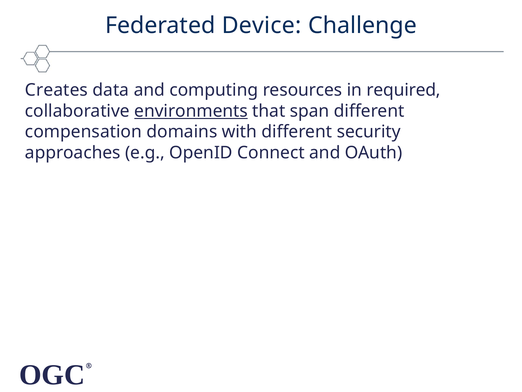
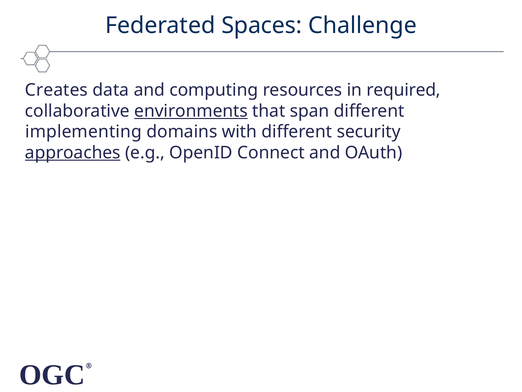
Device: Device -> Spaces (262, 25)
compensation: compensation -> implementing (83, 132)
approaches underline: none -> present (73, 153)
